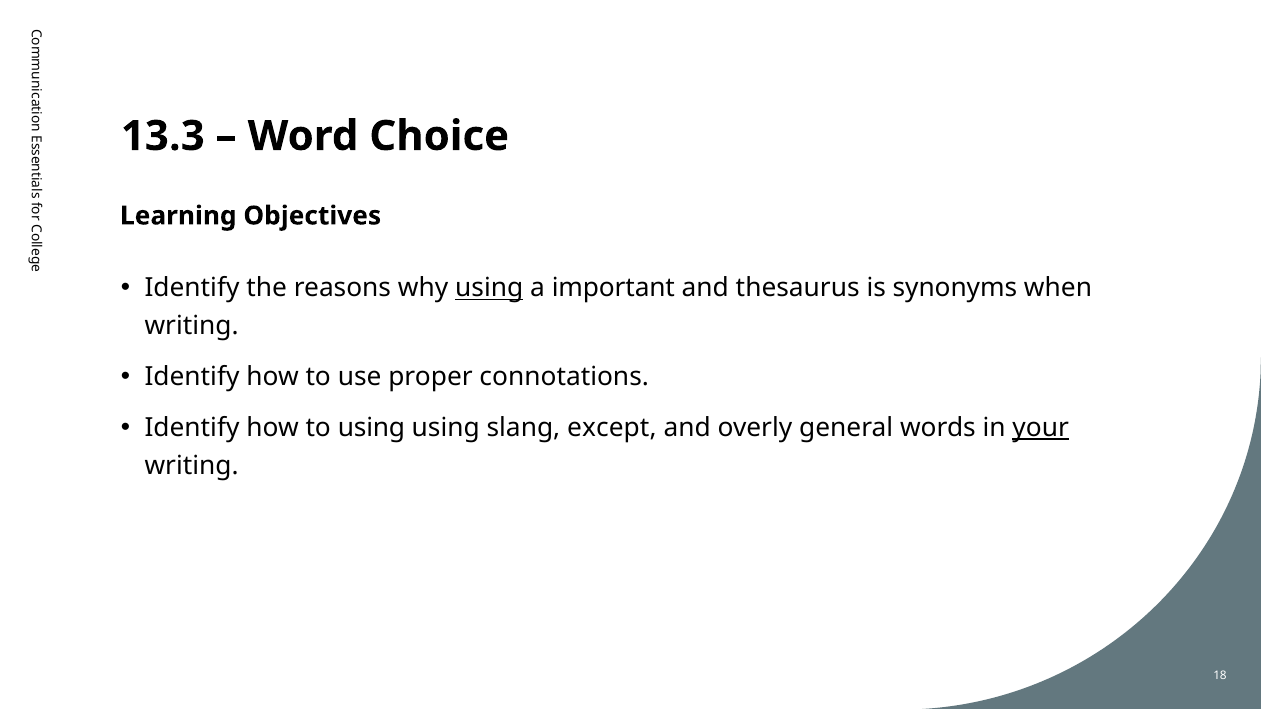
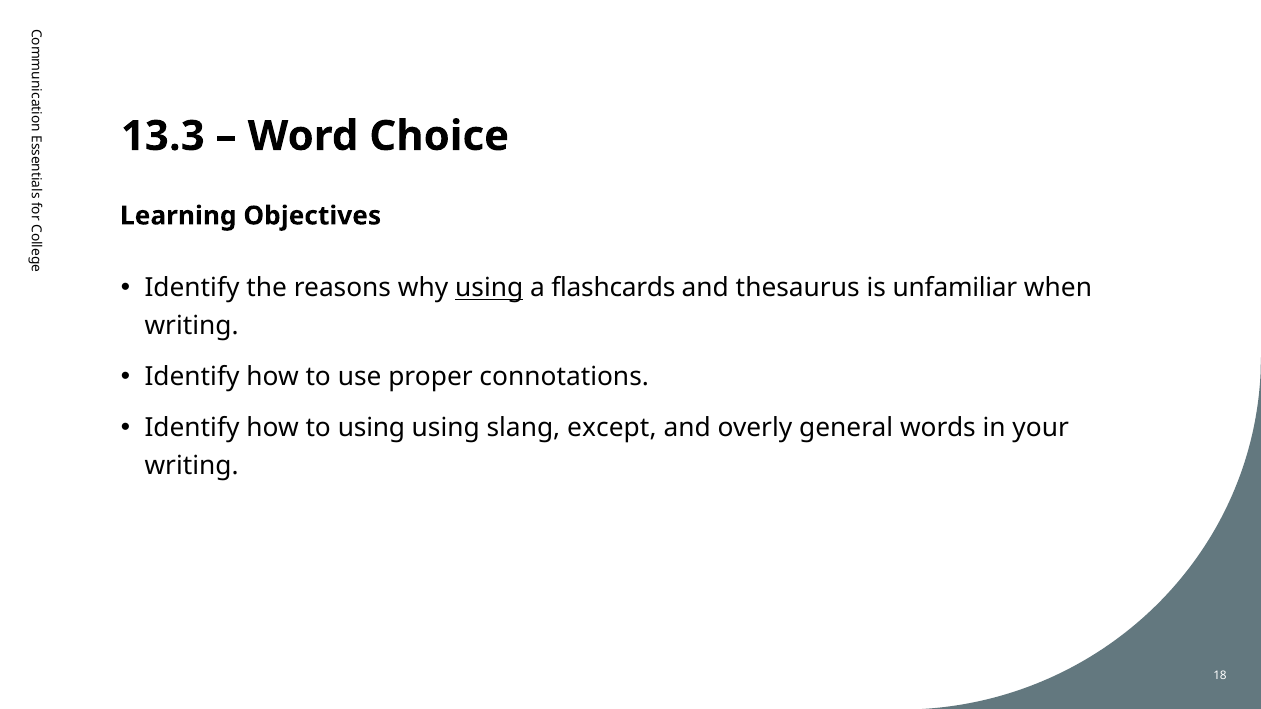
important: important -> flashcards (613, 288)
synonyms: synonyms -> unfamiliar (955, 288)
your underline: present -> none (1041, 428)
